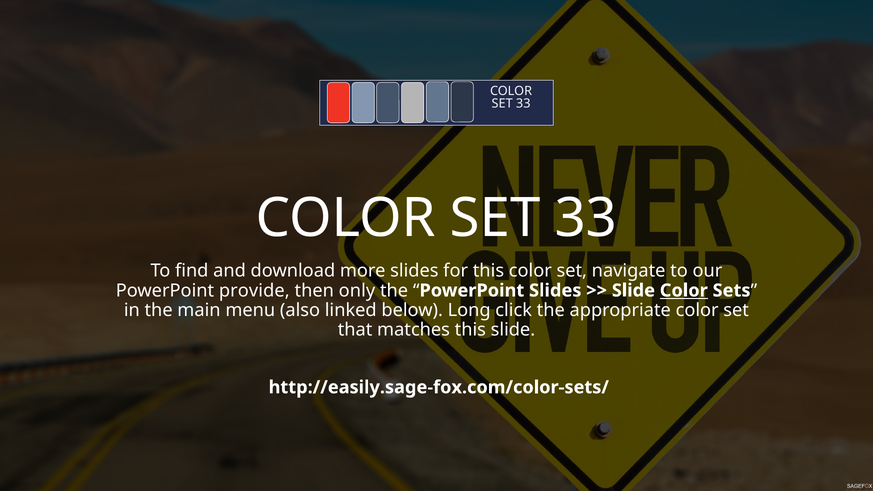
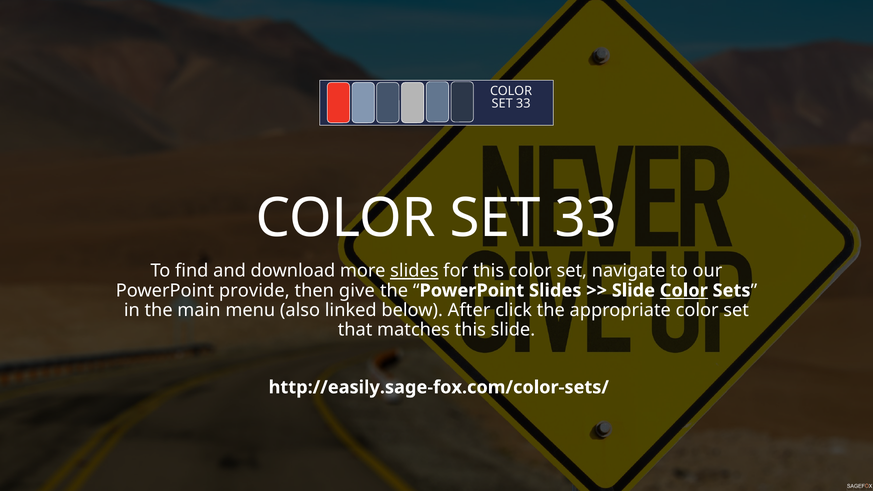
slides underline: none -> present (414, 271)
only: only -> give (357, 291)
Long: Long -> After (469, 310)
